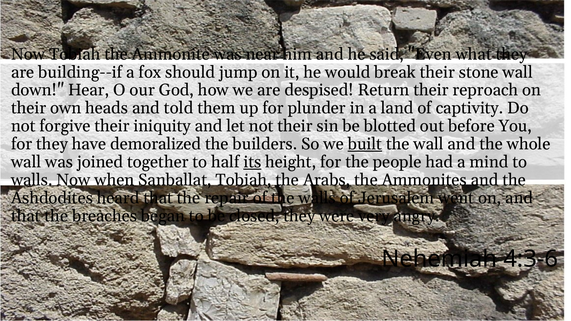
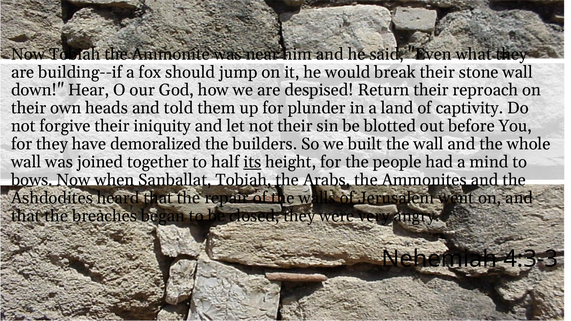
built underline: present -> none (365, 144)
walls: walls -> bows (32, 180)
4:3-6: 4:3-6 -> 4:3-3 (531, 259)
